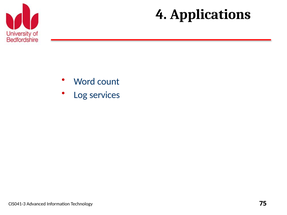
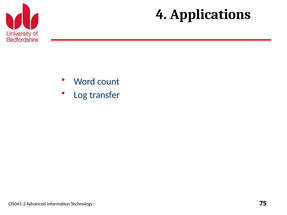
services: services -> transfer (105, 95)
